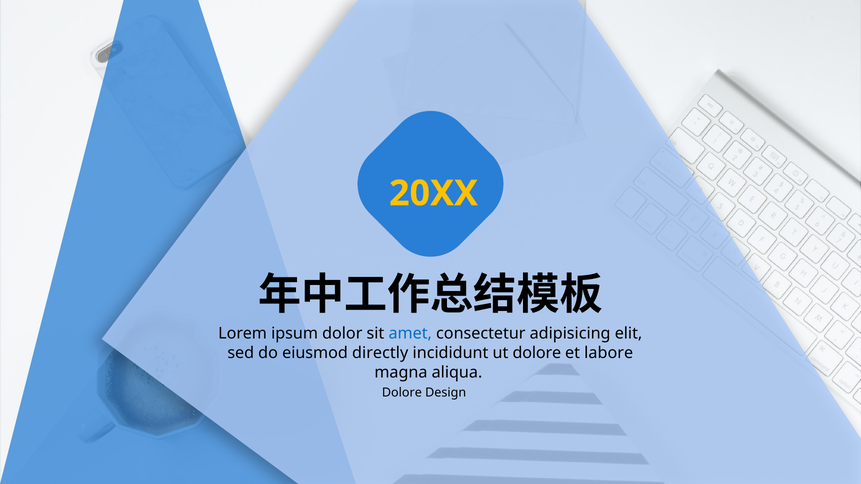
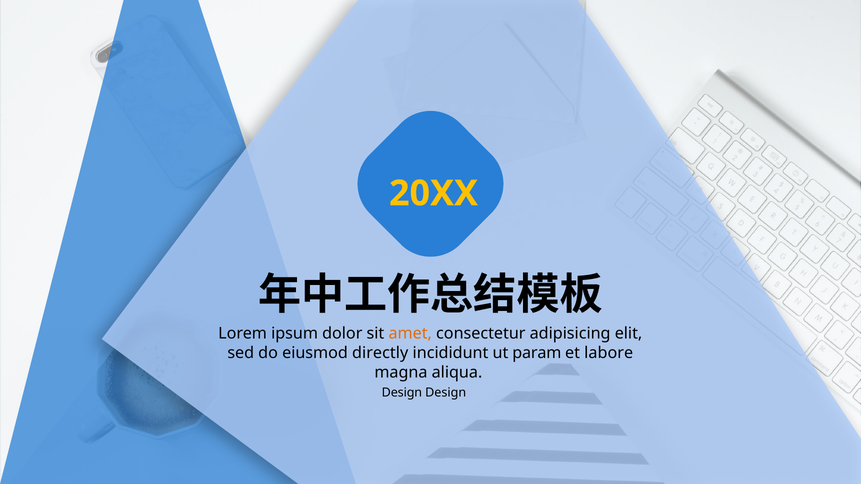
amet colour: blue -> orange (410, 334)
ut dolore: dolore -> param (537, 353)
Dolore: Dolore -> Design (402, 393)
